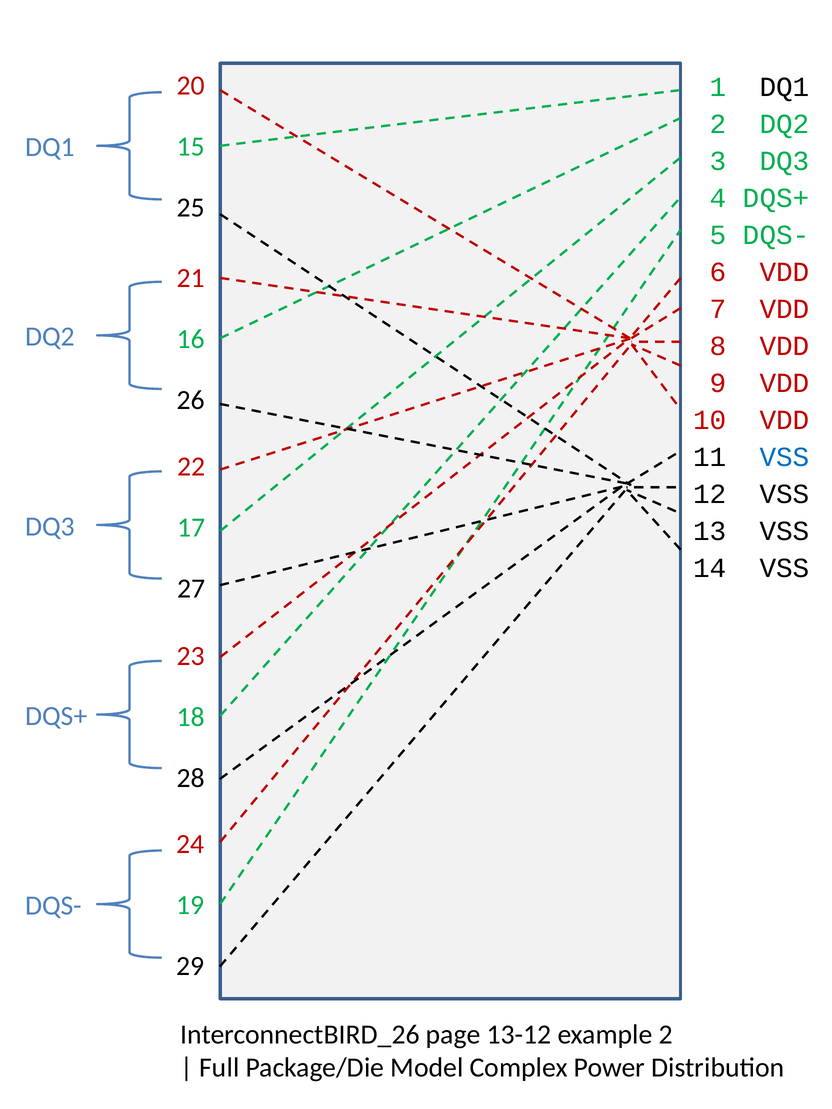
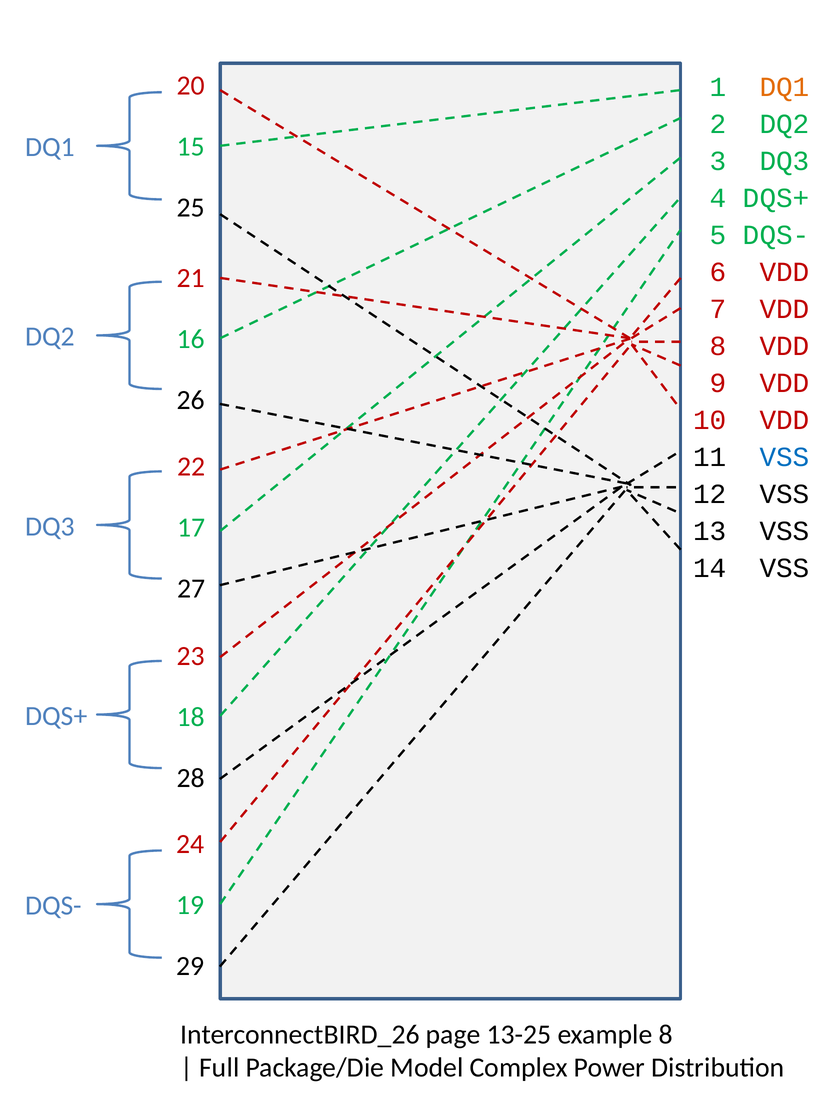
DQ1 colour: black -> orange (785, 87)
13-12: 13-12 -> 13-25 (519, 1035)
example 2: 2 -> 8 (666, 1035)
